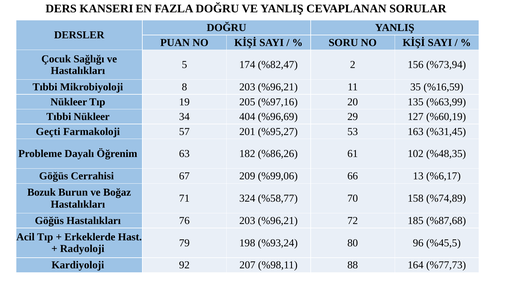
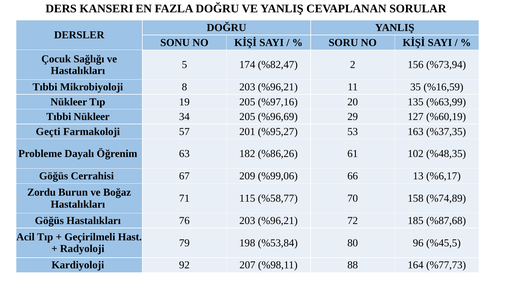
PUAN: PUAN -> SONU (175, 42)
34 404: 404 -> 205 (247, 117)
%31,45: %31,45 -> %37,35 (446, 131)
Bozuk: Bozuk -> Zordu (42, 192)
324: 324 -> 115 (247, 198)
Erkeklerde: Erkeklerde -> Geçirilmeli (90, 237)
%93,24: %93,24 -> %53,84 (278, 243)
